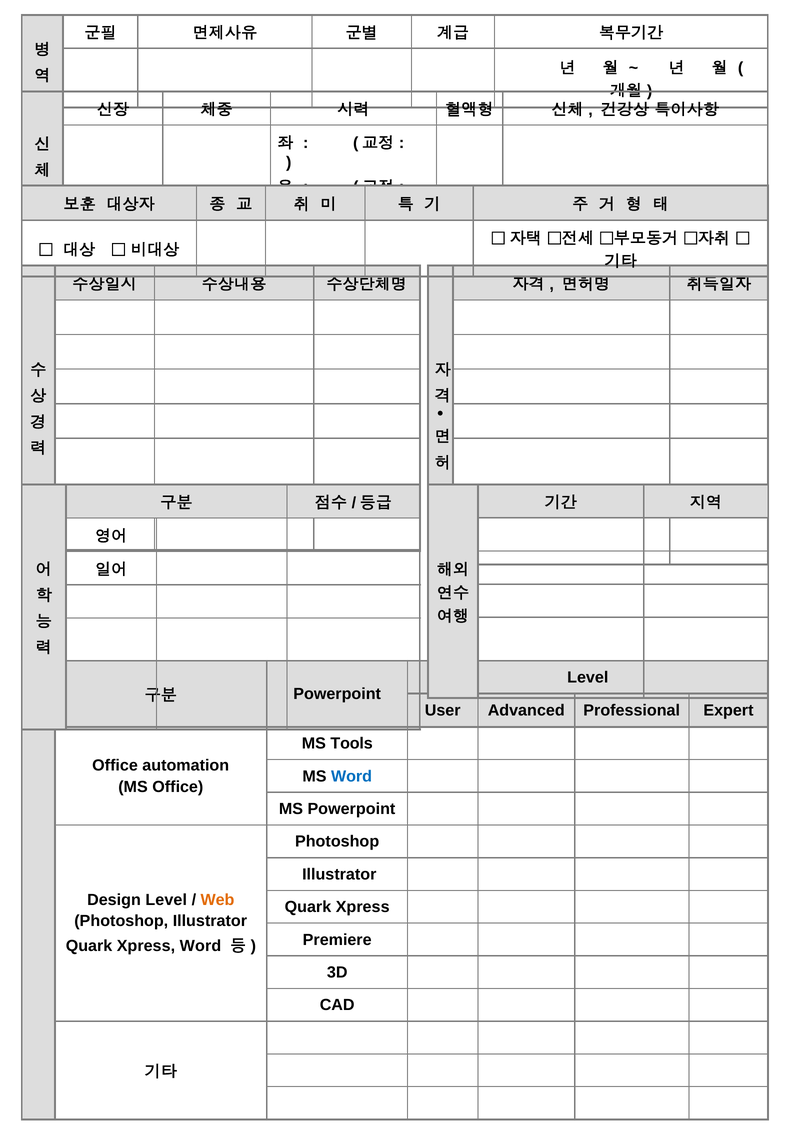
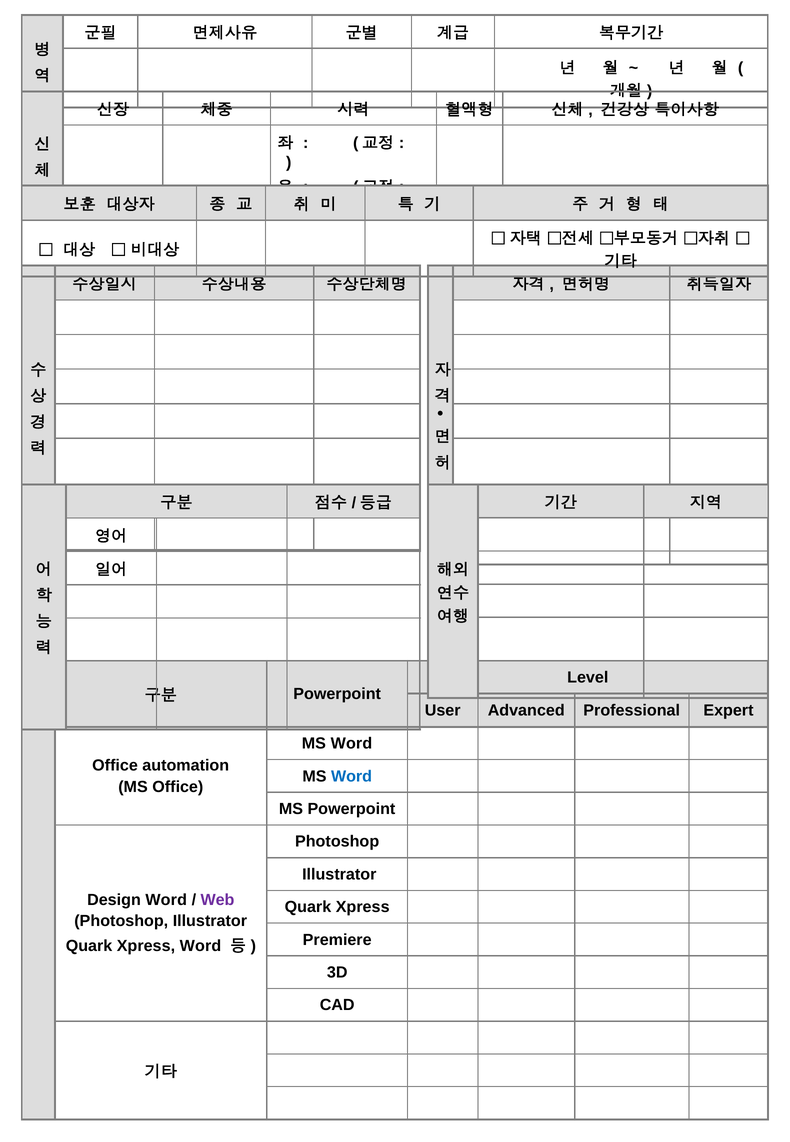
Tools: Tools -> Word (351, 743)
Design Level: Level -> Word (166, 899)
Web colour: orange -> purple (217, 899)
